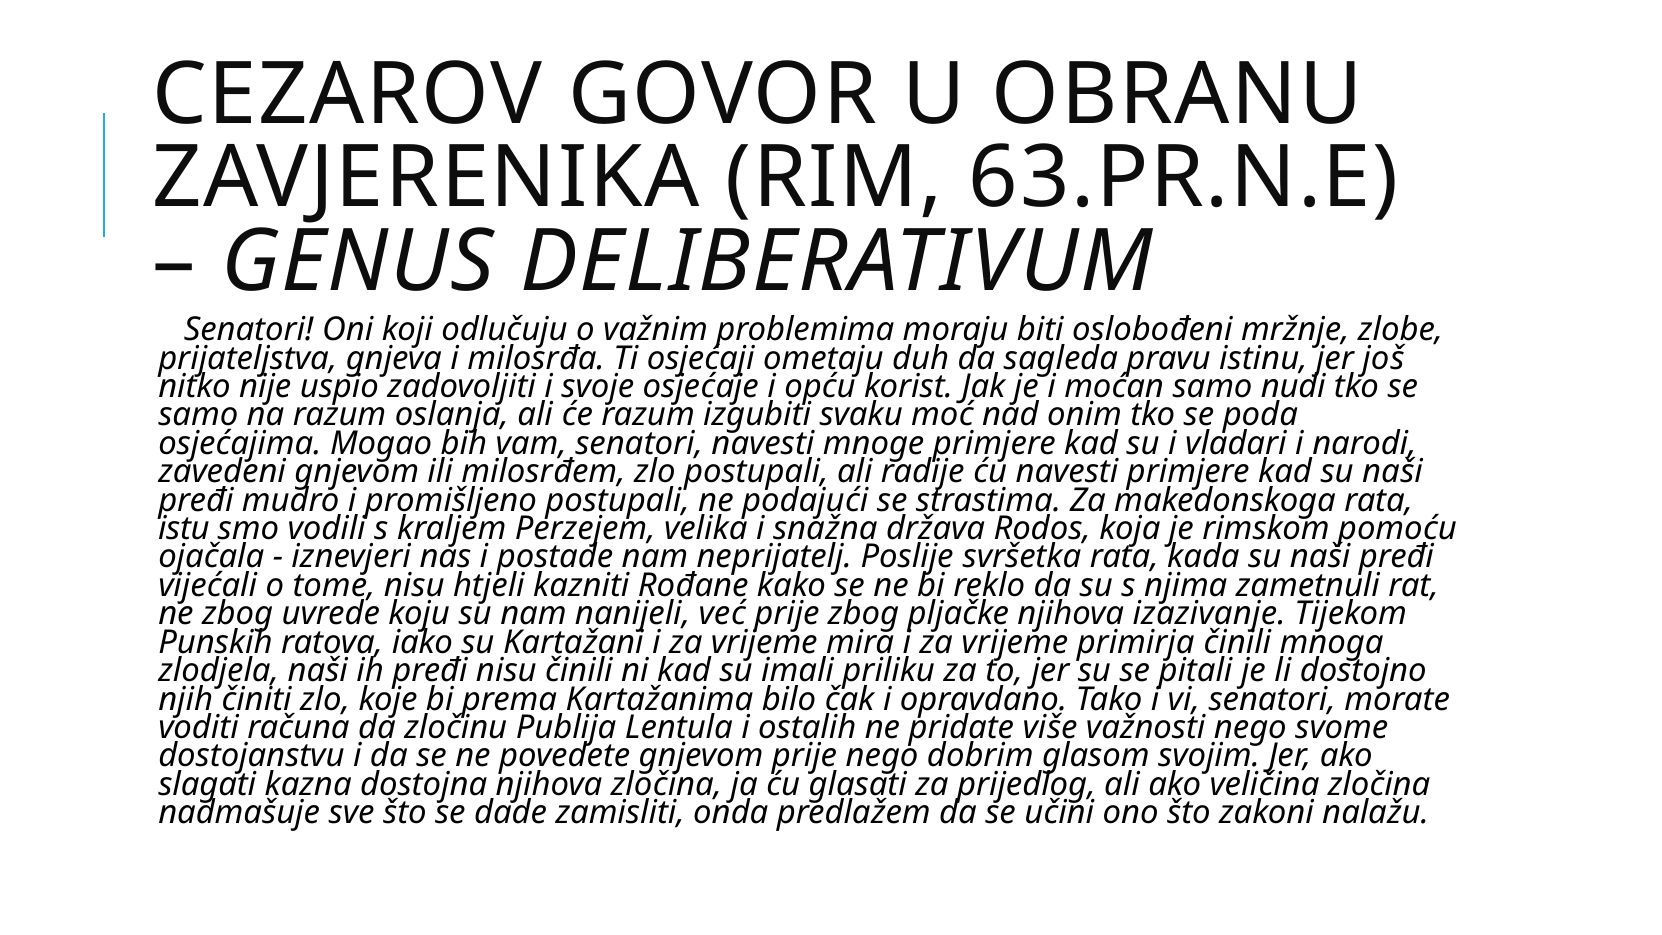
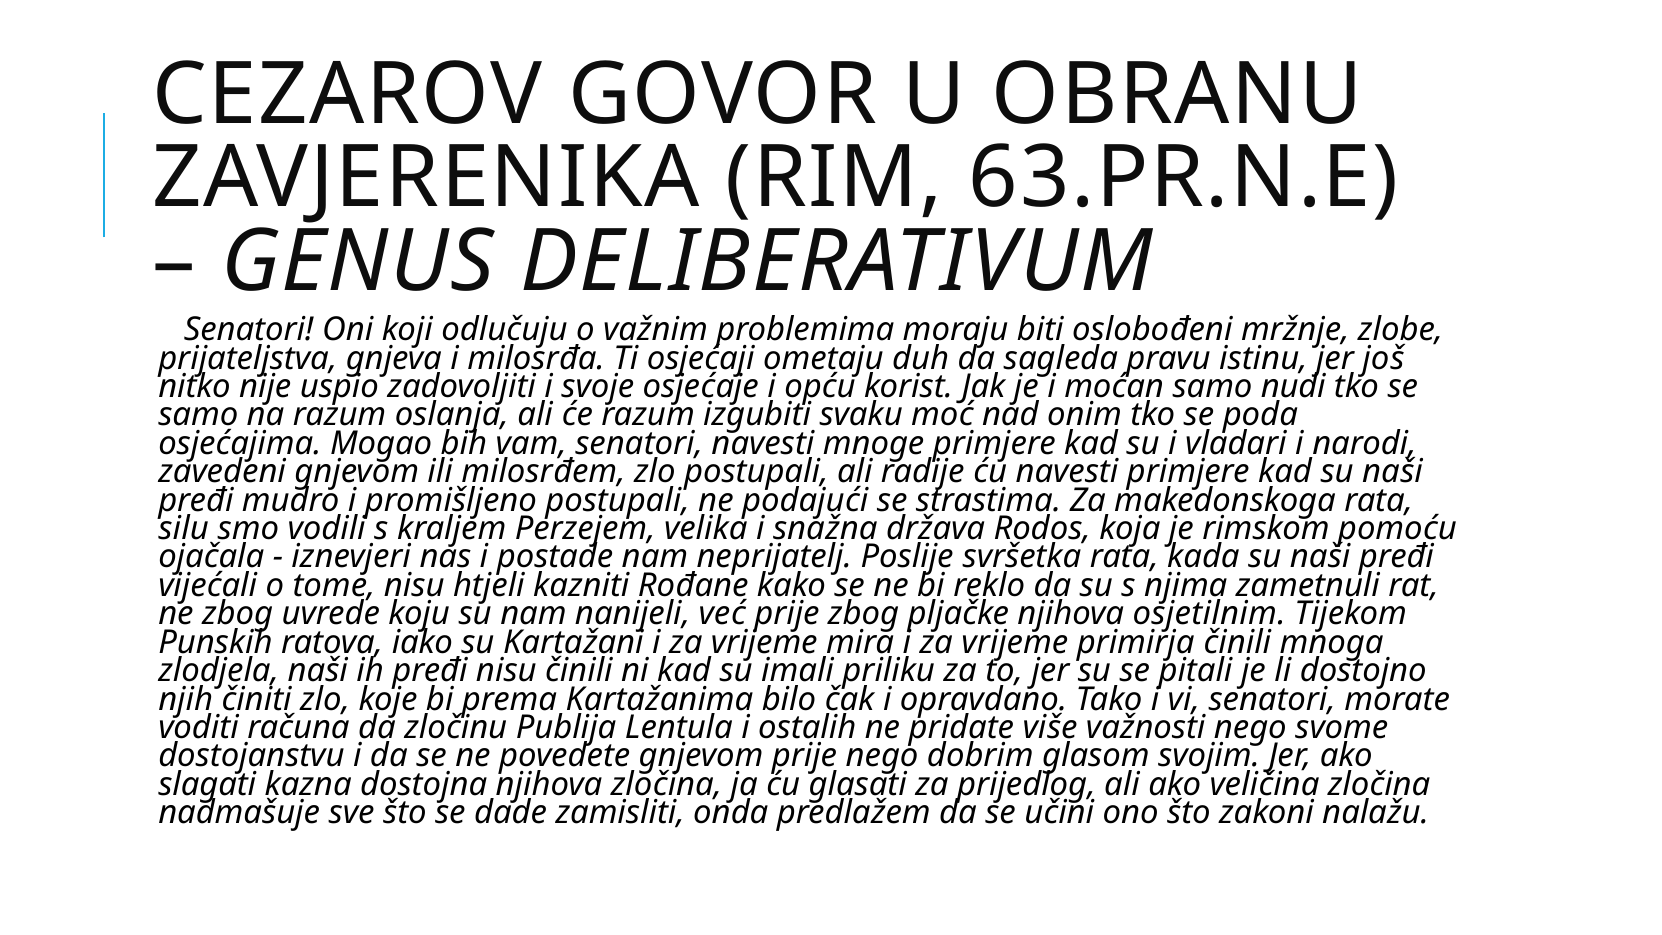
istu: istu -> silu (184, 529)
izazivanje: izazivanje -> osjetilnim (1209, 614)
